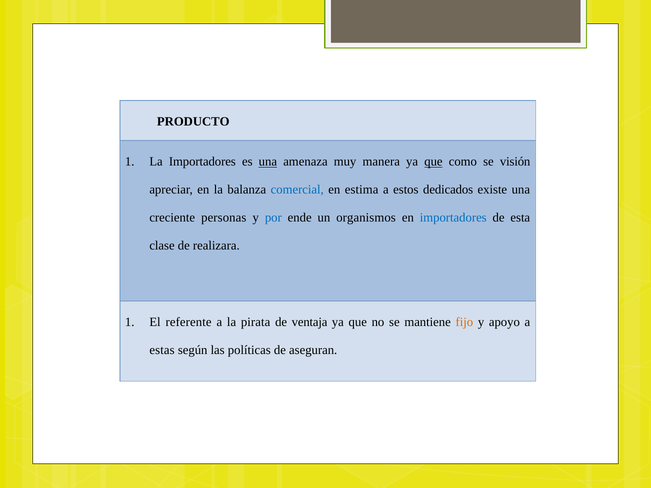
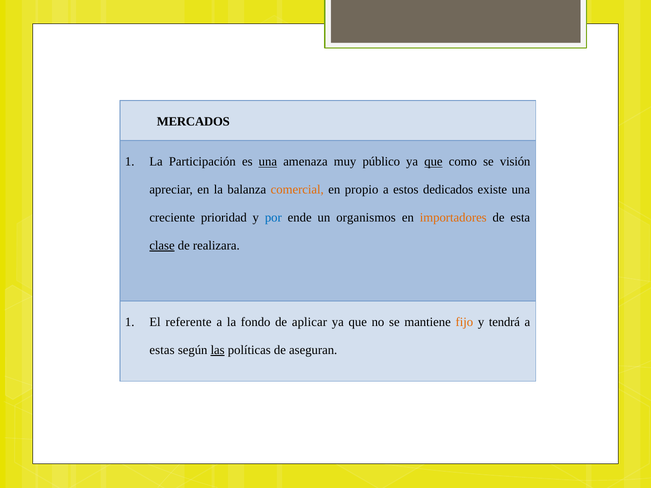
PRODUCTO: PRODUCTO -> MERCADOS (193, 122)
La Importadores: Importadores -> Participación (202, 162)
manera: manera -> público (381, 162)
comercial colour: blue -> orange (297, 190)
estima: estima -> propio (362, 190)
personas: personas -> prioridad (224, 218)
importadores colour: blue -> orange (453, 218)
clase underline: none -> present (162, 246)
pirata: pirata -> fondo (256, 322)
ventaja: ventaja -> aplicar (309, 322)
apoyo: apoyo -> tendrá (504, 322)
las underline: none -> present (218, 350)
